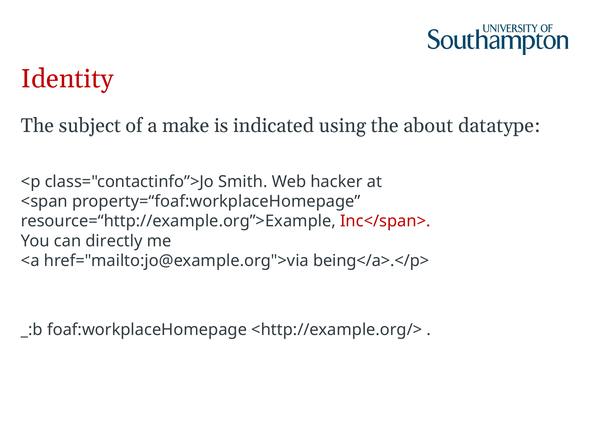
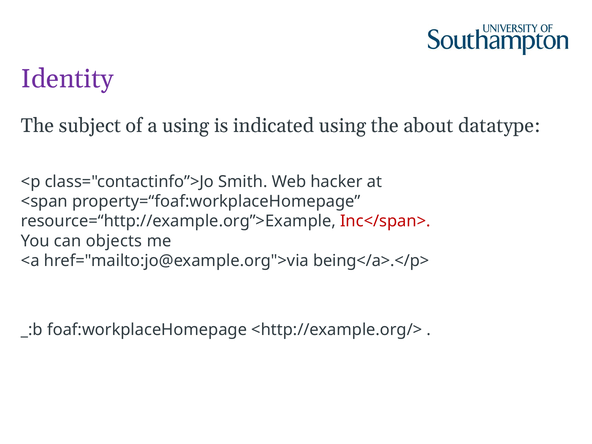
Identity colour: red -> purple (67, 79)
a make: make -> using (186, 126)
directly: directly -> objects (114, 241)
